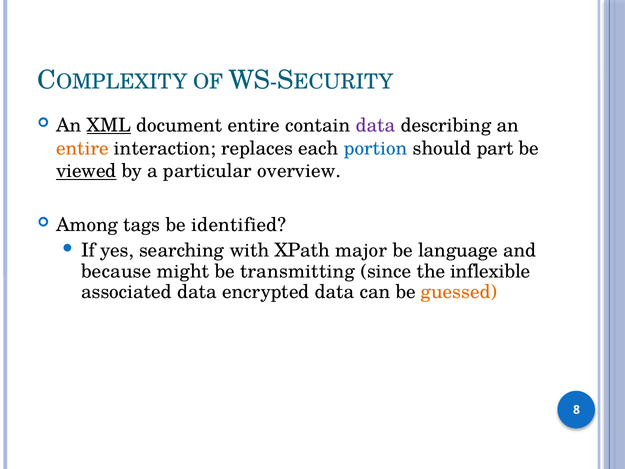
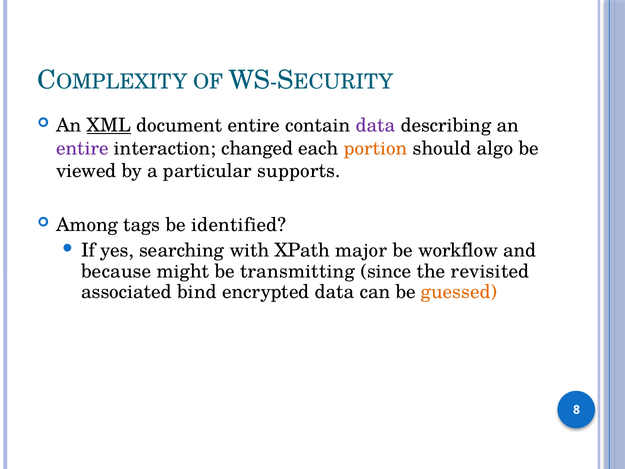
entire colour: orange -> purple (82, 148)
replaces: replaces -> changed (257, 148)
portion colour: blue -> orange (376, 148)
part: part -> algo (495, 148)
viewed underline: present -> none (86, 171)
overview: overview -> supports (299, 171)
language: language -> workflow (458, 251)
inflexible: inflexible -> revisited (490, 271)
associated data: data -> bind (197, 292)
